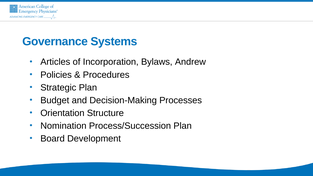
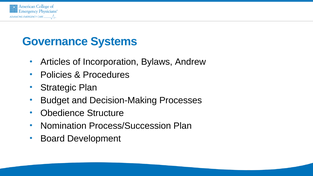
Orientation: Orientation -> Obedience (62, 113)
